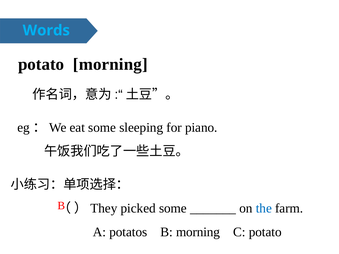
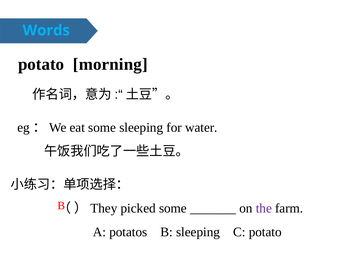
piano: piano -> water (201, 128)
the colour: blue -> purple (264, 208)
B morning: morning -> sleeping (198, 232)
